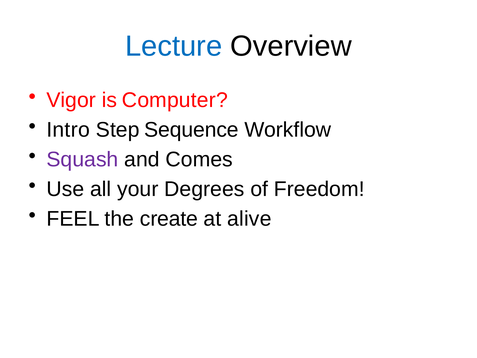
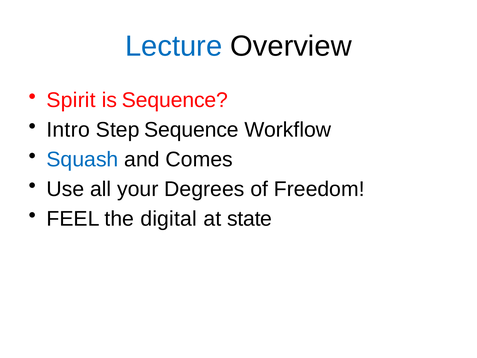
Vigor: Vigor -> Spirit (71, 100)
is Computer: Computer -> Sequence (175, 100)
Squash colour: purple -> blue (82, 159)
create: create -> digital (169, 219)
alive: alive -> state (250, 219)
